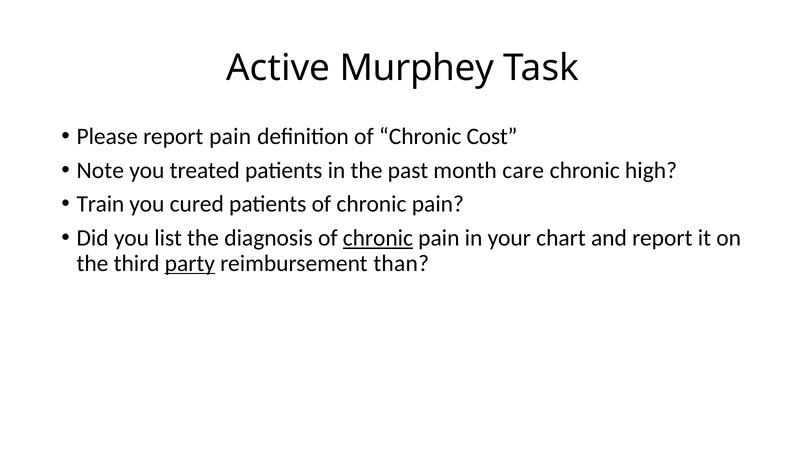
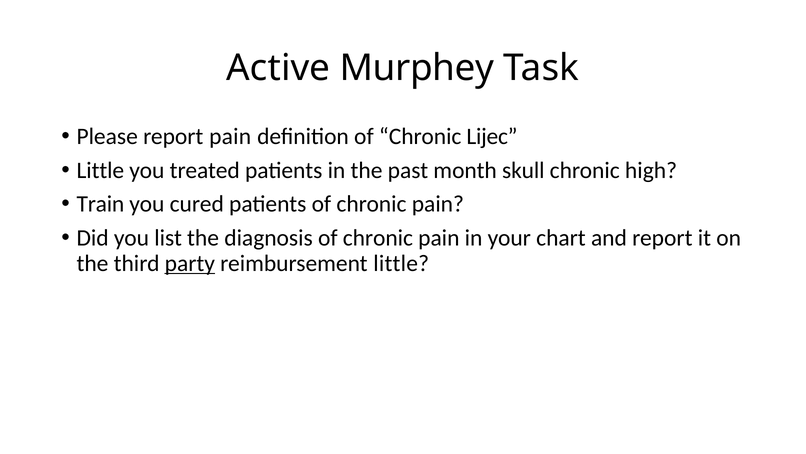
Cost: Cost -> Lijec (492, 136)
Note: Note -> Little (100, 170)
care: care -> skull (523, 170)
chronic underline: present -> none (378, 238)
reimbursement than: than -> little (401, 263)
